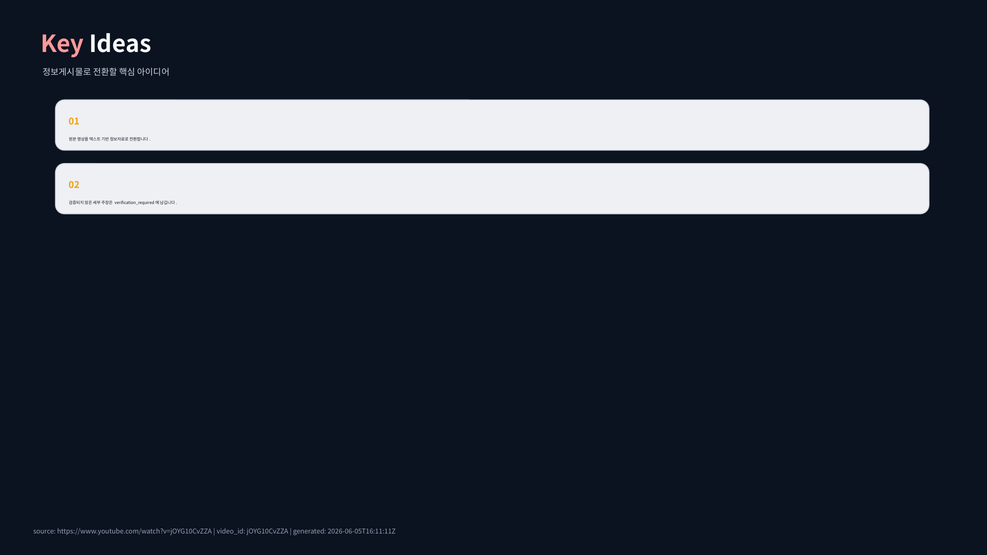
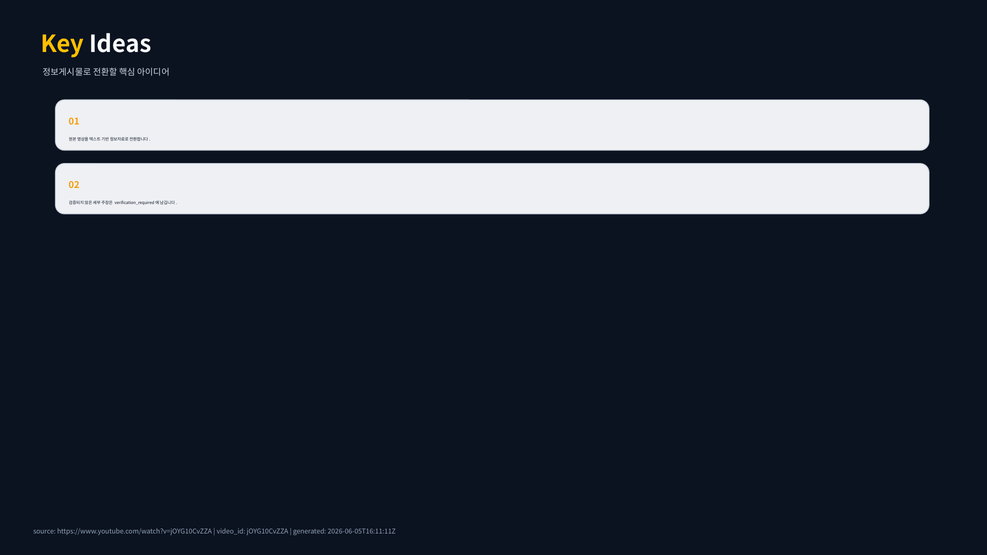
Key colour: pink -> yellow (62, 44)
